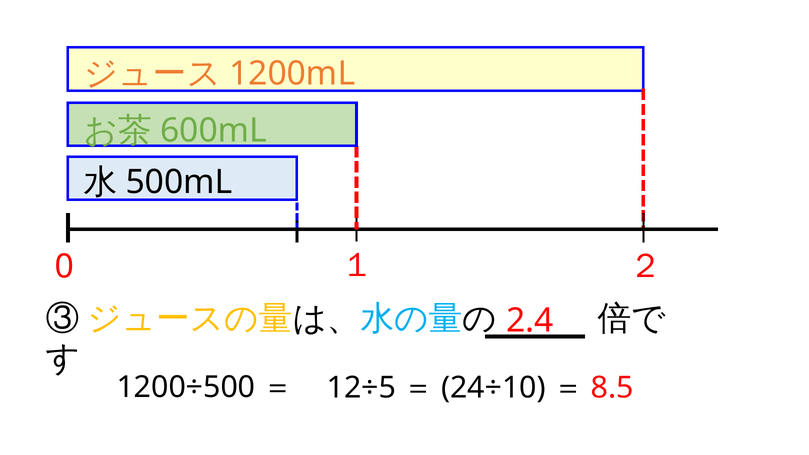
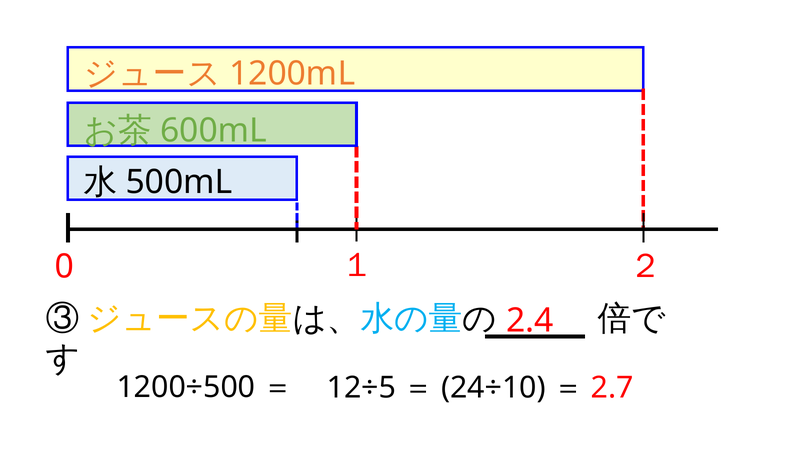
8.5: 8.5 -> 2.7 (612, 388)
